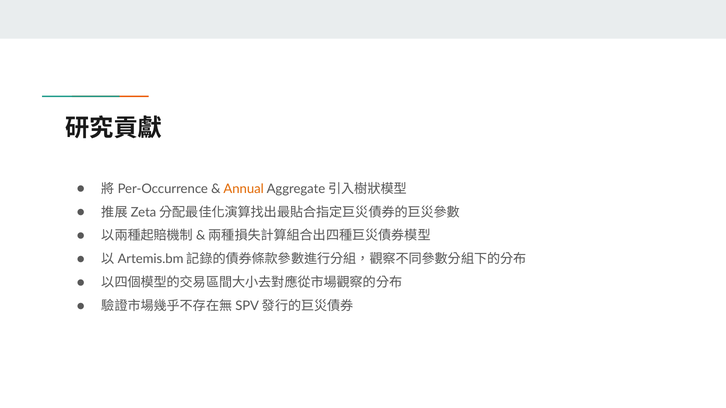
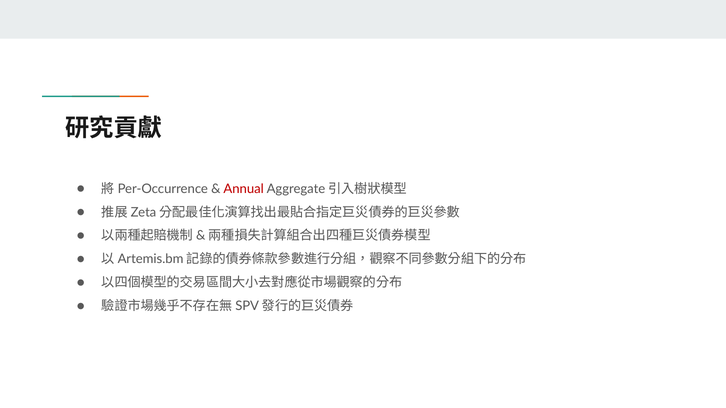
Annual colour: orange -> red (244, 189)
